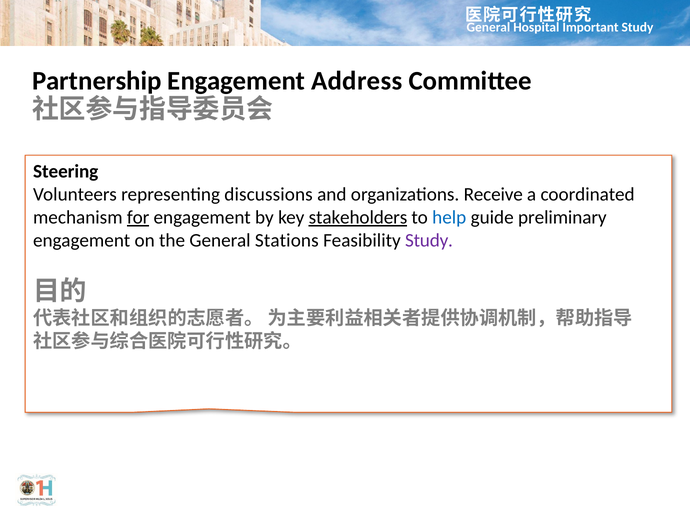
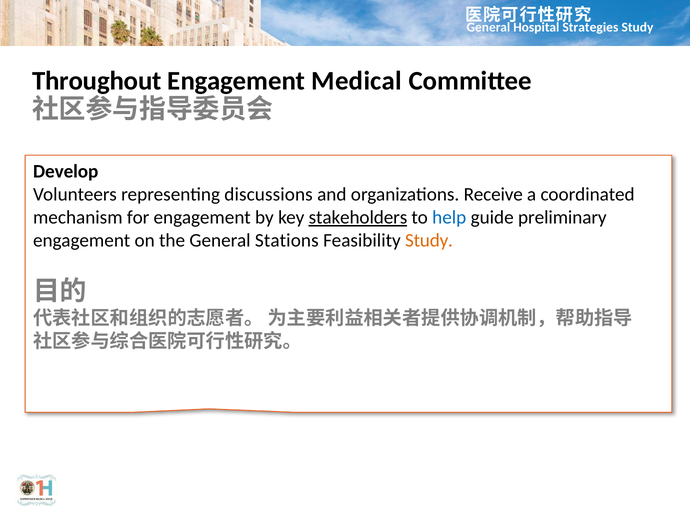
Important: Important -> Strategies (590, 27)
Partnership: Partnership -> Throughout (97, 81)
Address: Address -> Medical (357, 81)
Steering: Steering -> Develop (66, 172)
for underline: present -> none (138, 218)
Study colour: purple -> orange (429, 241)
